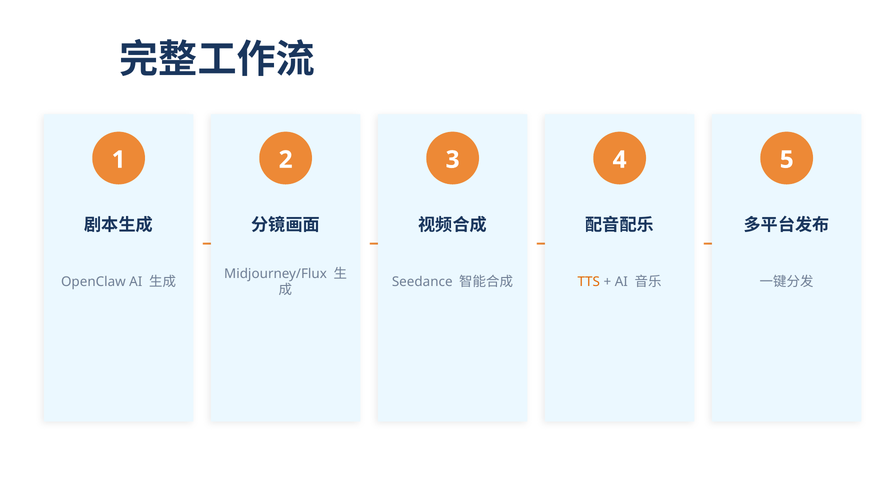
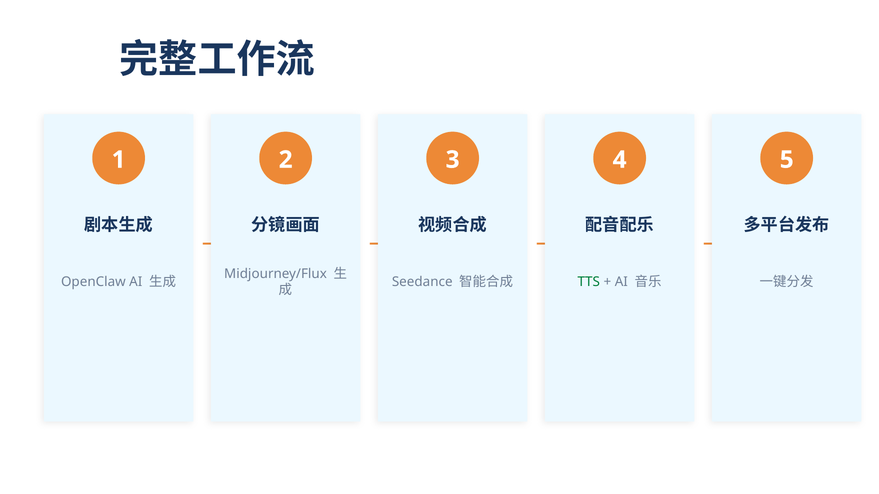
TTS colour: orange -> green (589, 282)
